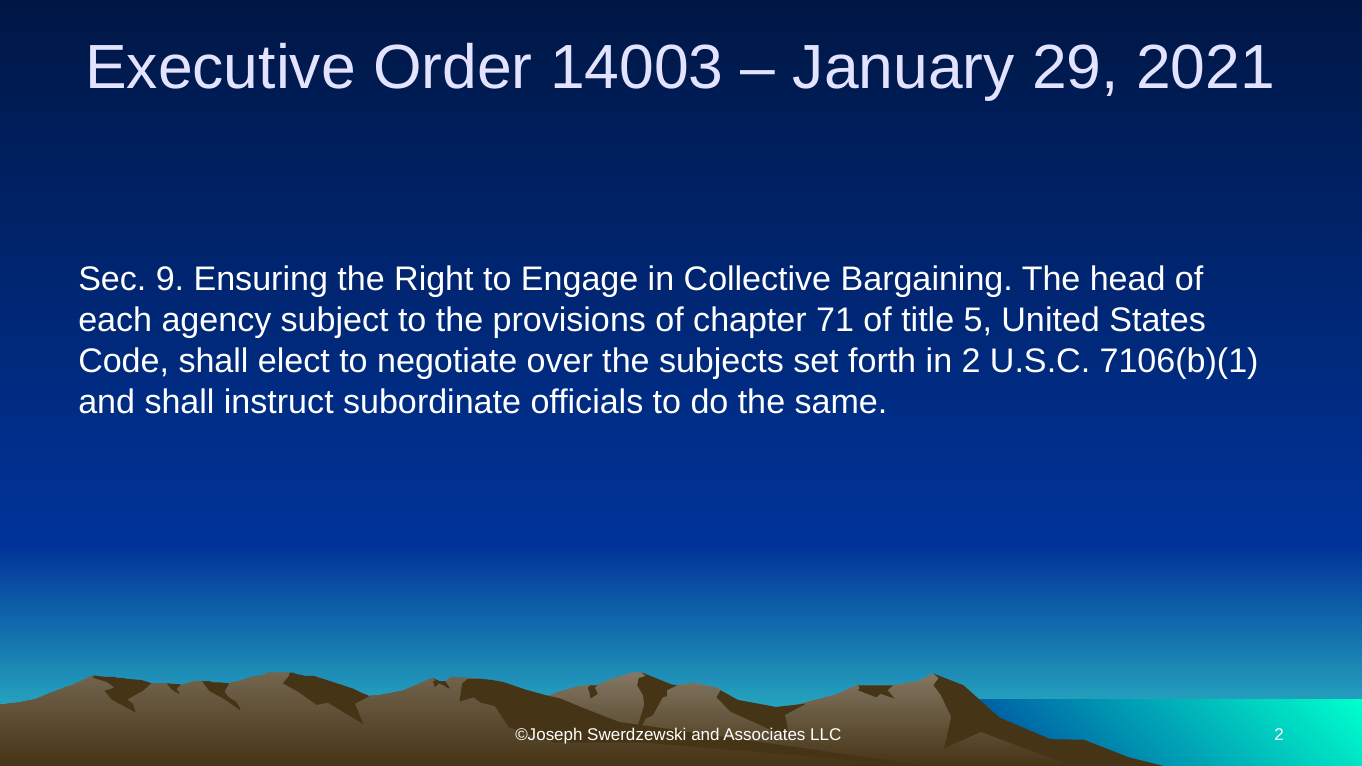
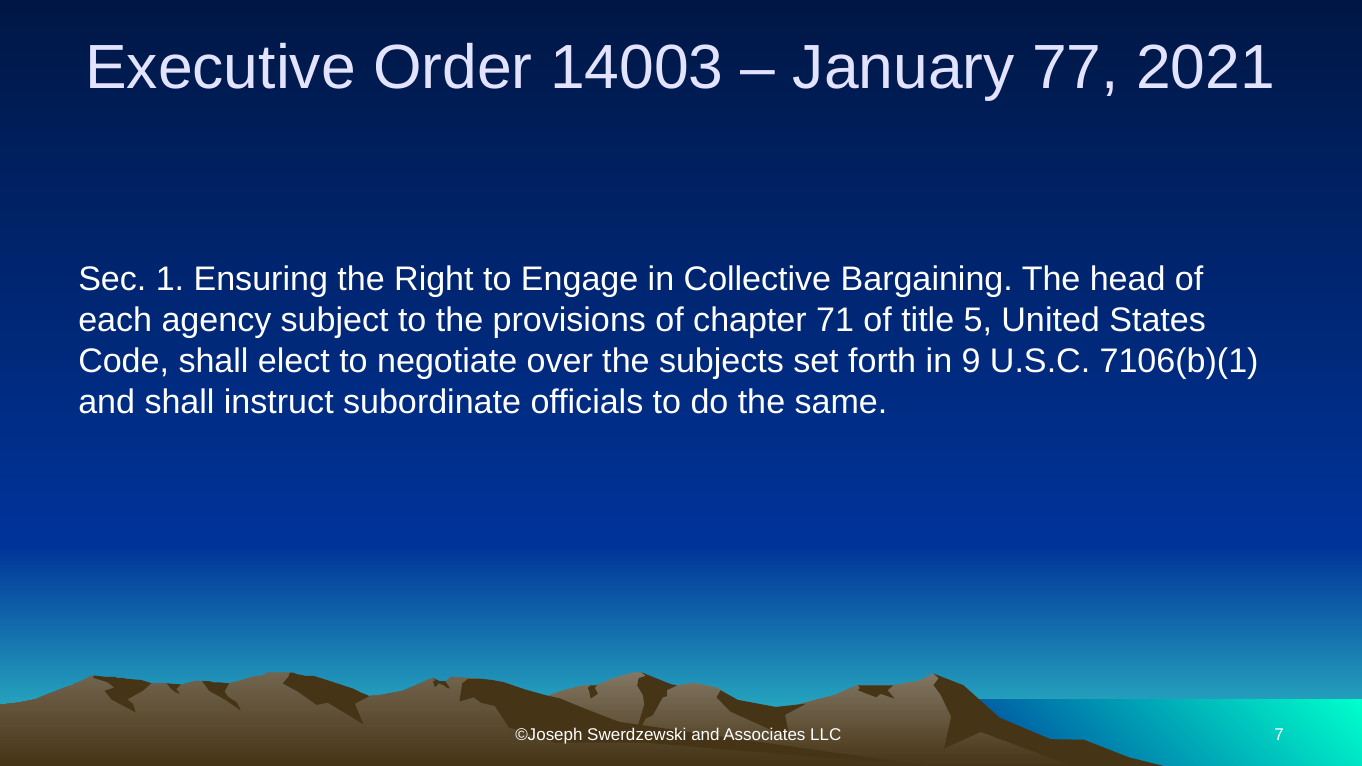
29: 29 -> 77 (1076, 68)
9: 9 -> 1 (170, 280)
in 2: 2 -> 9 (971, 361)
LLC 2: 2 -> 7 (1279, 735)
